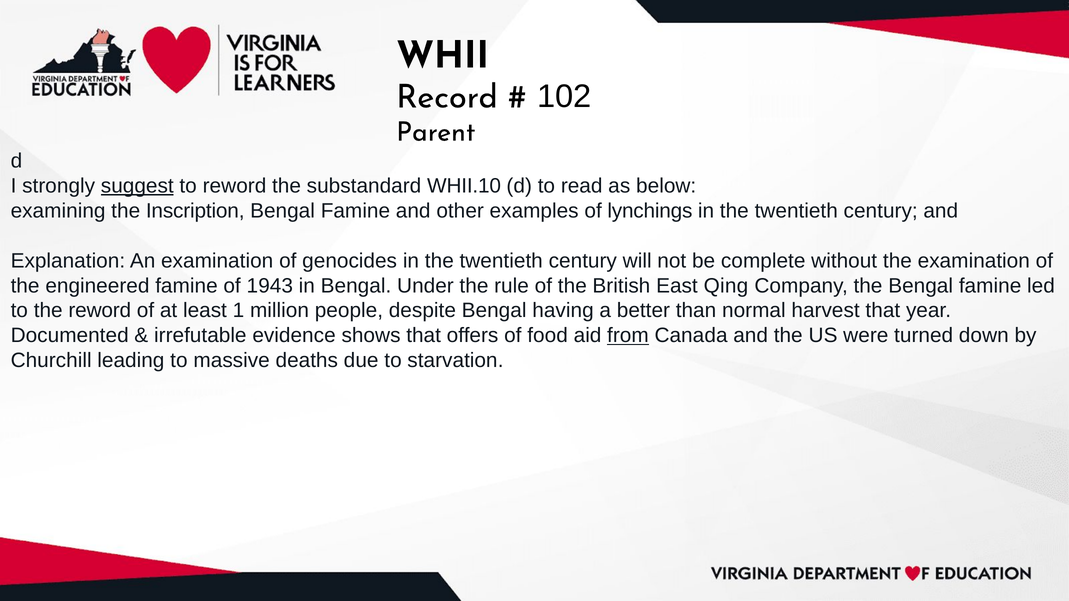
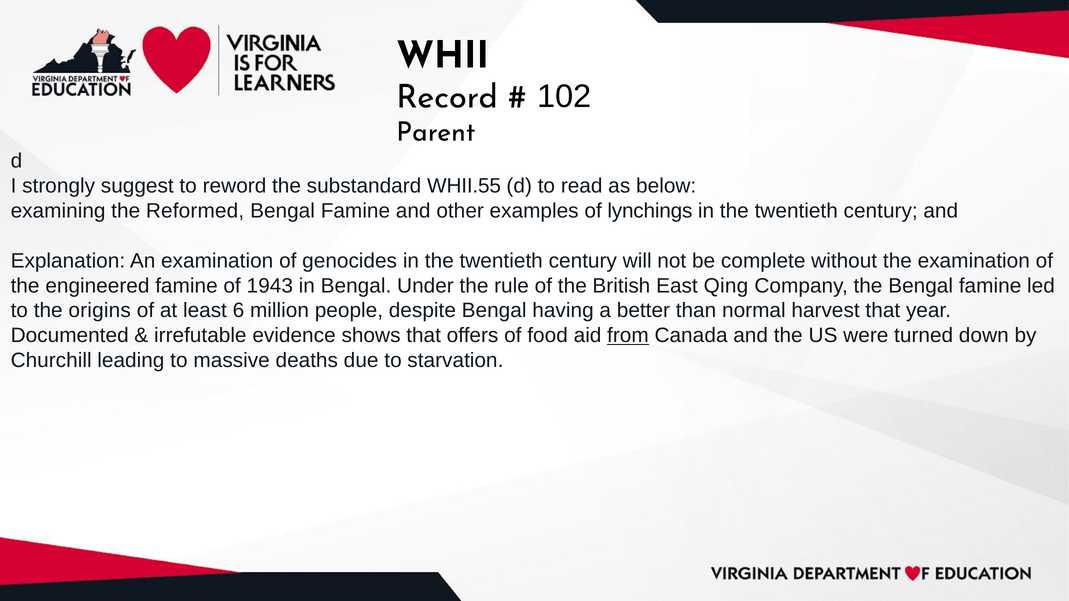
suggest underline: present -> none (137, 186)
WHII.10: WHII.10 -> WHII.55 (464, 186)
Inscription: Inscription -> Reformed (195, 211)
the reword: reword -> origins (100, 311)
1: 1 -> 6 (238, 311)
